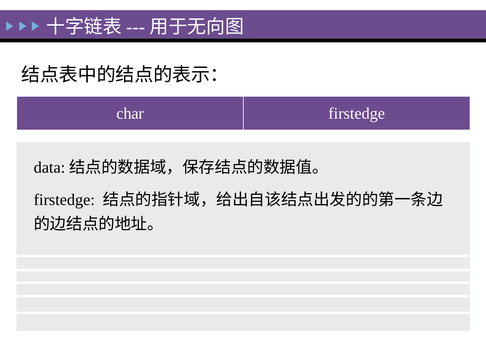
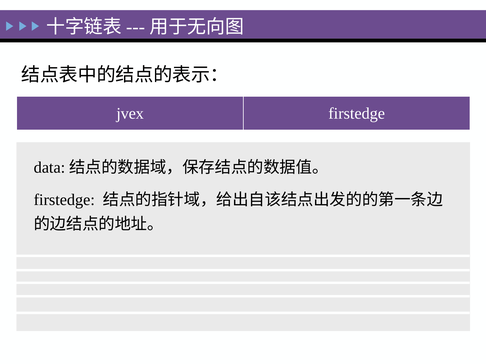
char: char -> jvex (130, 114)
